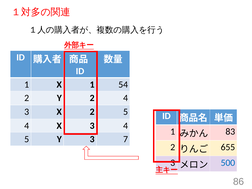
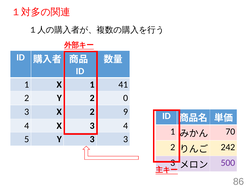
54: 54 -> 41 (123, 85)
2 4: 4 -> 0 (126, 98)
2 5: 5 -> 9 (126, 112)
83: 83 -> 70 (230, 132)
3 7: 7 -> 3 (126, 139)
655: 655 -> 242 (228, 147)
500 colour: blue -> purple (228, 163)
